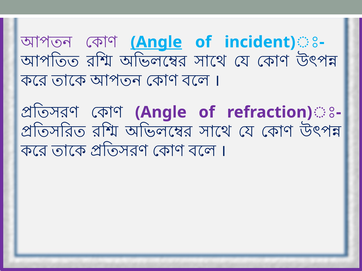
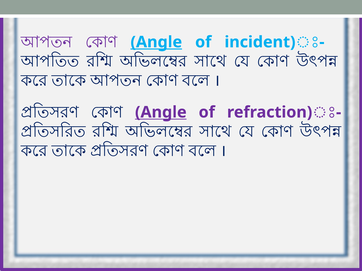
Angle underline: none -> present (161, 112)
